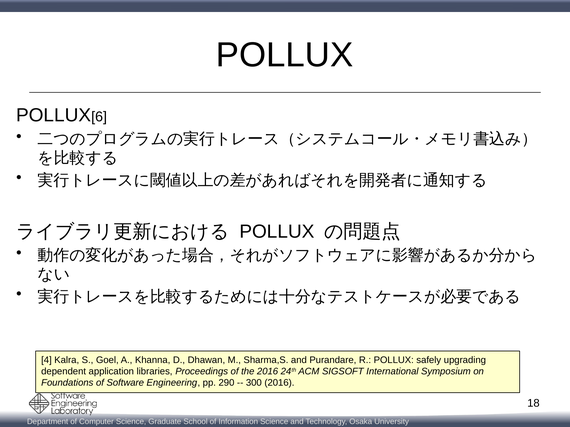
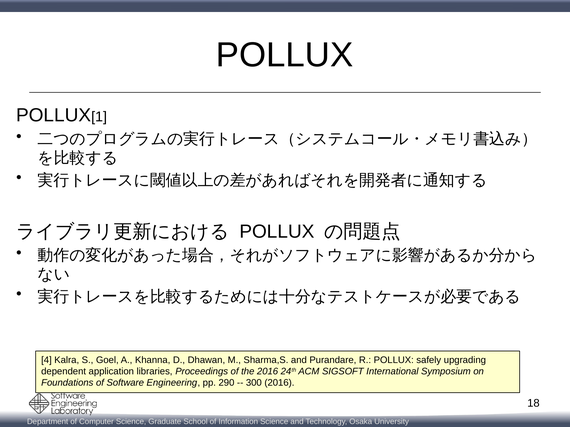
6: 6 -> 1 (99, 117)
